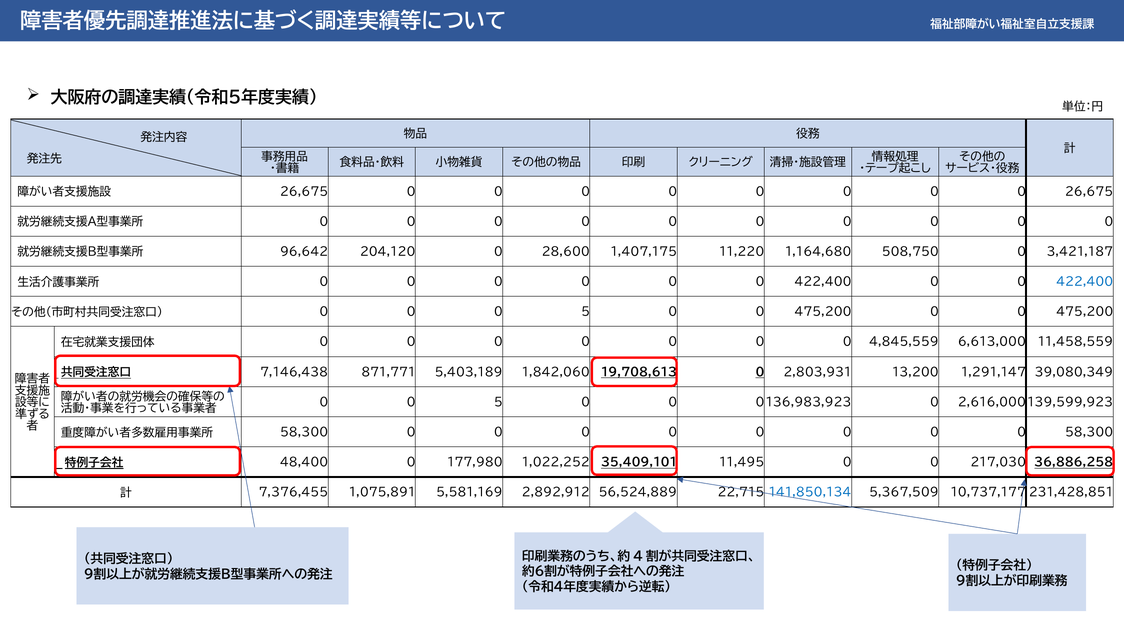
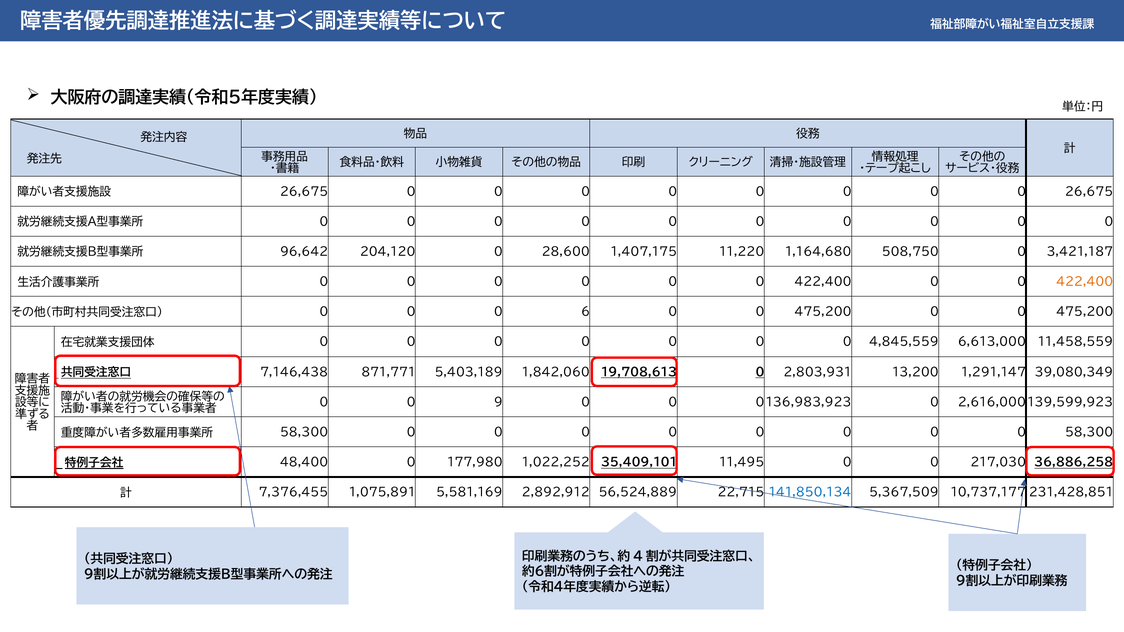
422,400 colour: blue -> orange (1085, 282)
0 0 0 5: 5 -> 6 (586, 312)
5: 5 -> 9 (498, 402)
